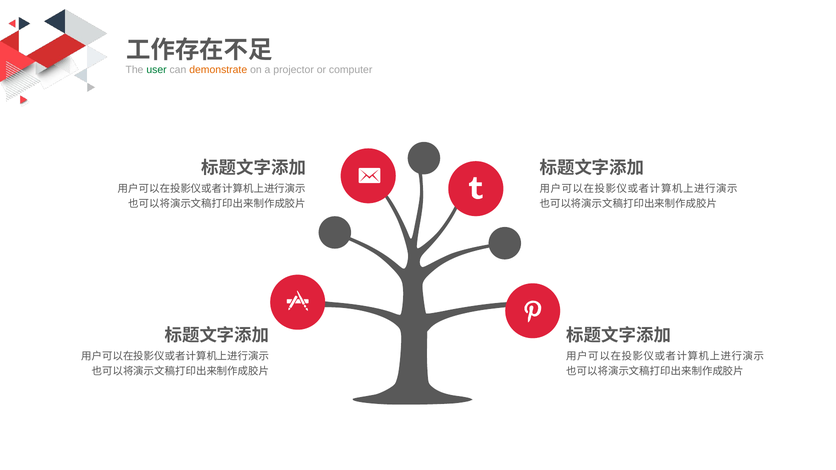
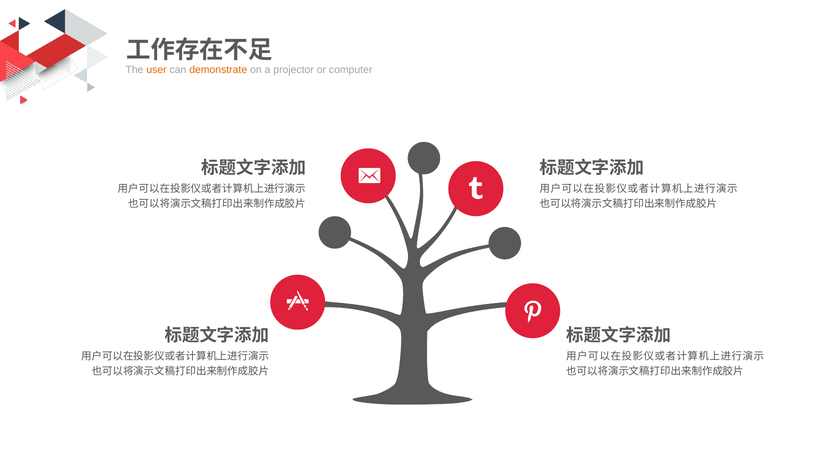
user colour: green -> orange (157, 70)
